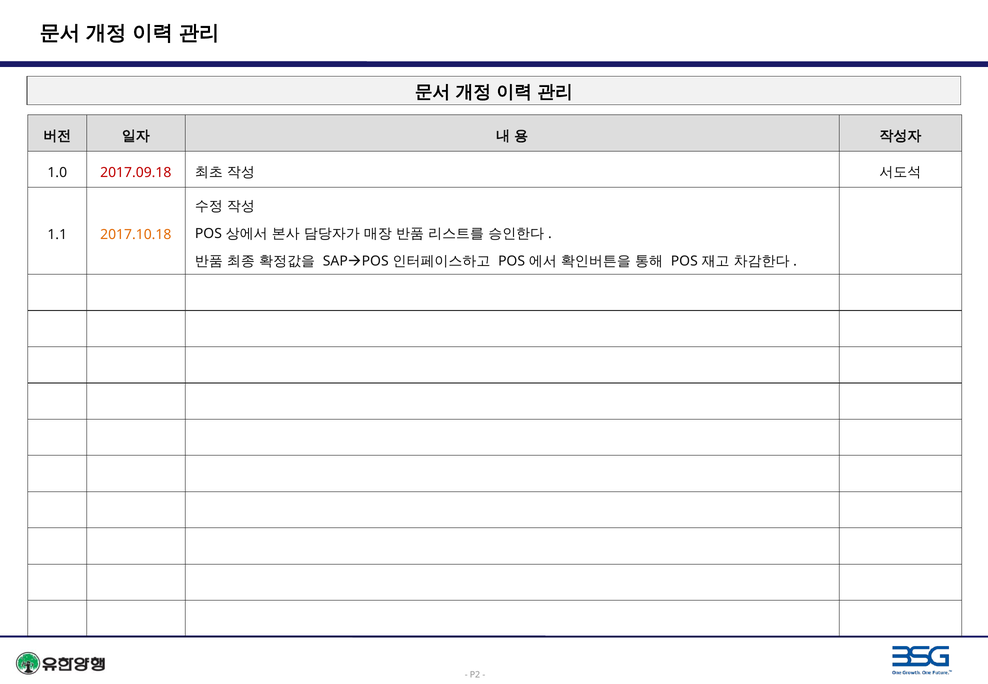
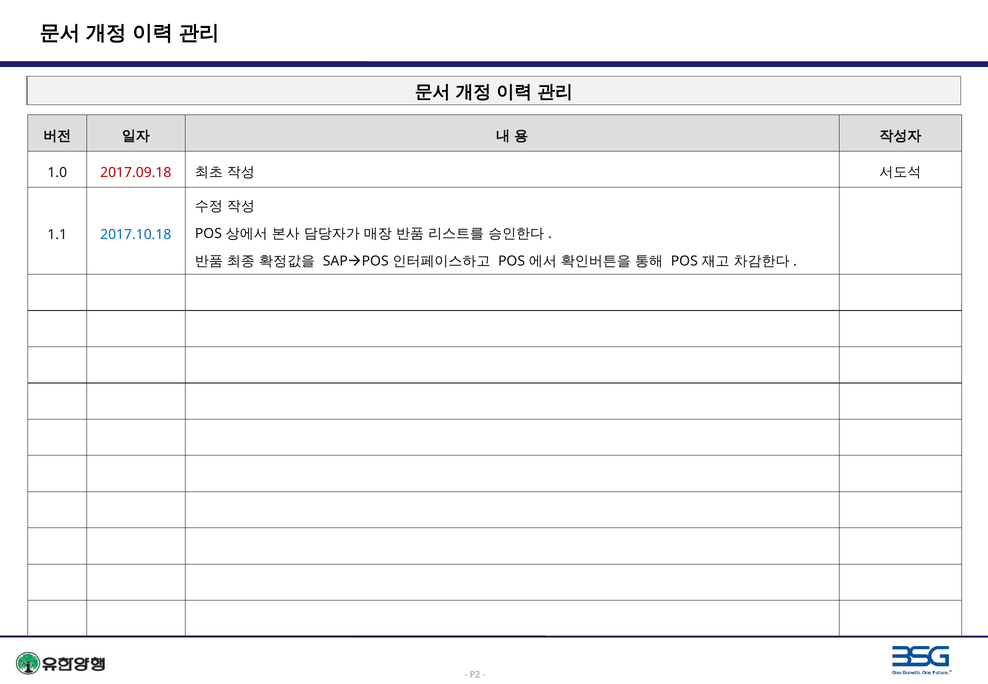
2017.10.18 colour: orange -> blue (136, 234)
